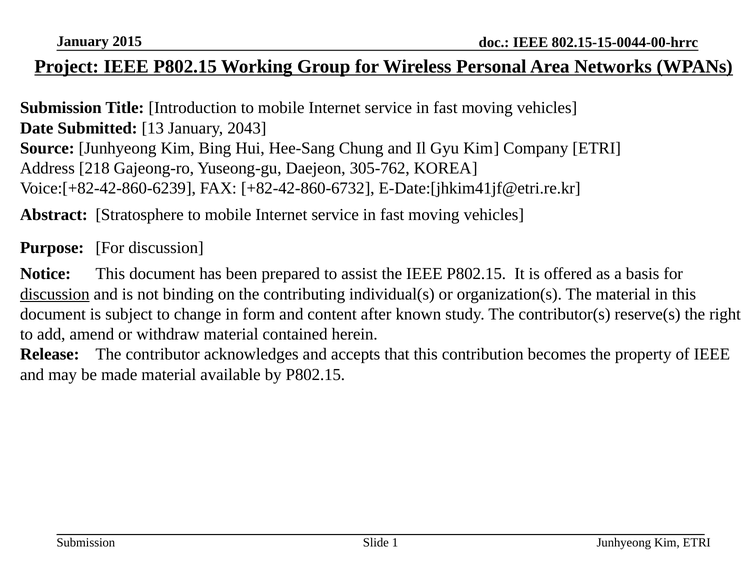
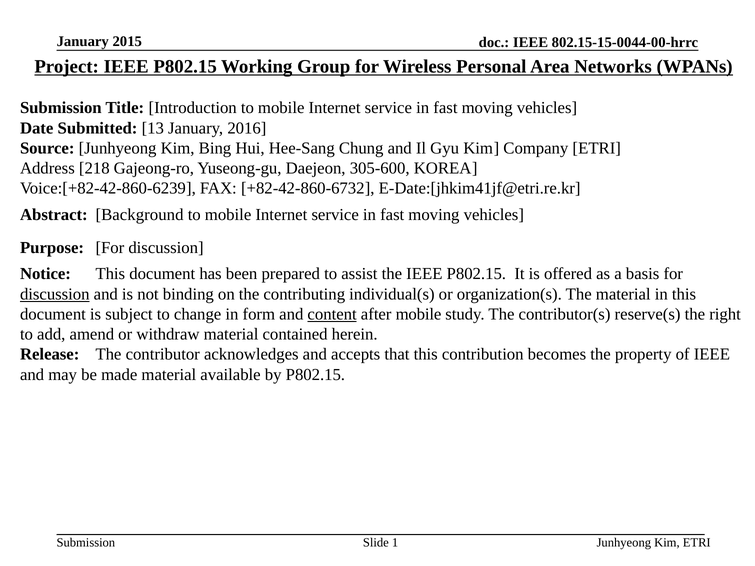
2043: 2043 -> 2016 (247, 128)
305-762: 305-762 -> 305-600 (380, 168)
Stratosphere: Stratosphere -> Background (140, 215)
content underline: none -> present (332, 314)
after known: known -> mobile (418, 314)
